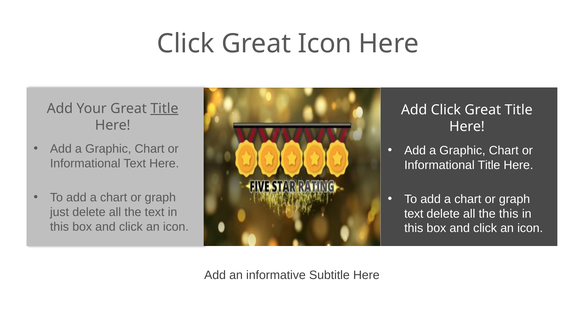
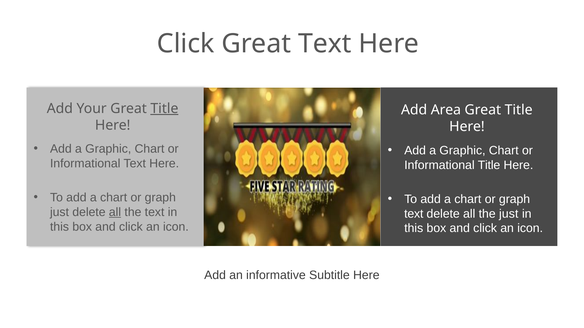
Great Icon: Icon -> Text (325, 44)
Add Click: Click -> Area (446, 110)
all underline: none -> present (115, 213)
the this: this -> just (509, 214)
